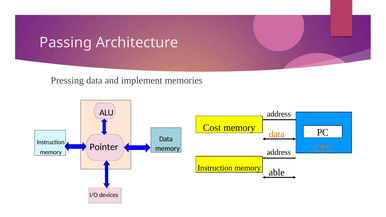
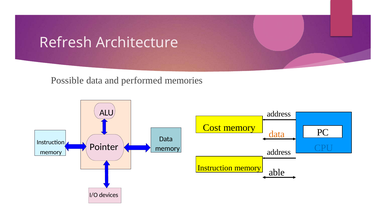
Passing: Passing -> Refresh (66, 43)
Pressing: Pressing -> Possible (67, 80)
implement: implement -> performed (142, 80)
CPU colour: orange -> blue (324, 148)
